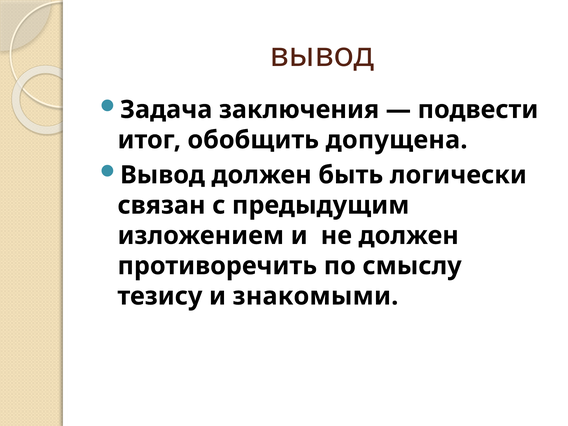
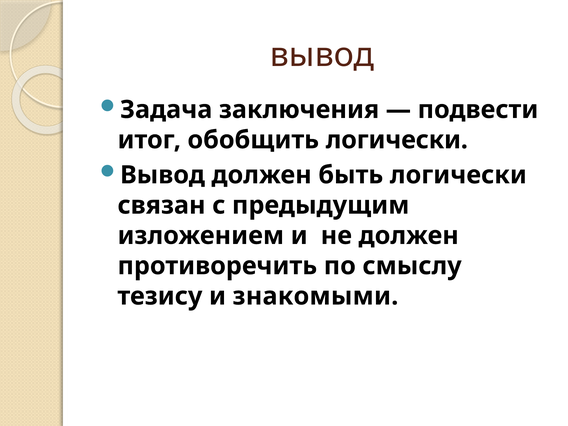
обобщить допущена: допущена -> логически (397, 140)
